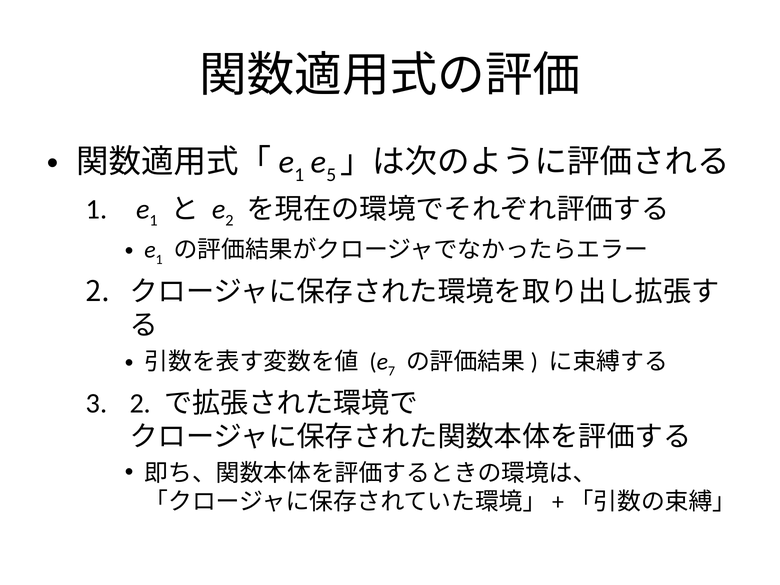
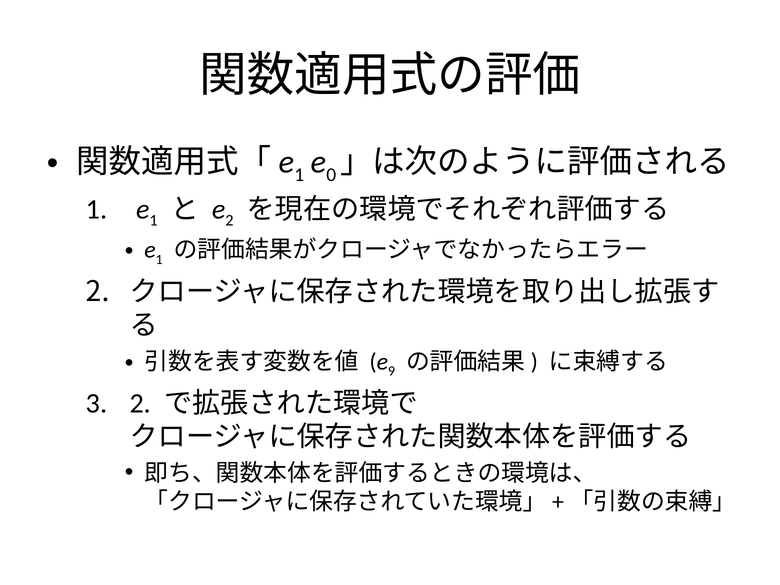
5: 5 -> 0 (331, 175)
7: 7 -> 9 (392, 371)
